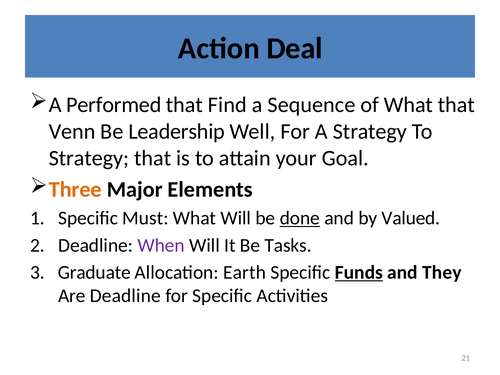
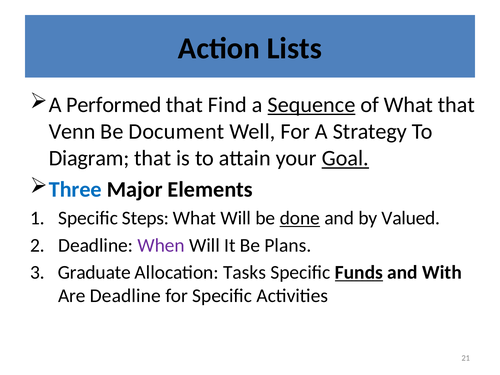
Deal: Deal -> Lists (294, 48)
Sequence underline: none -> present (312, 105)
Leadership: Leadership -> Document (176, 132)
Strategy: Strategy -> Diagram (89, 158)
Goal underline: none -> present (345, 158)
Three colour: orange -> blue (75, 189)
Must: Must -> Steps (146, 218)
Tasks: Tasks -> Plans (288, 245)
Earth: Earth -> Tasks (245, 272)
They: They -> With (442, 272)
